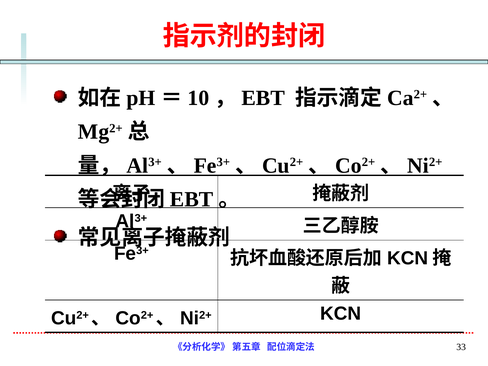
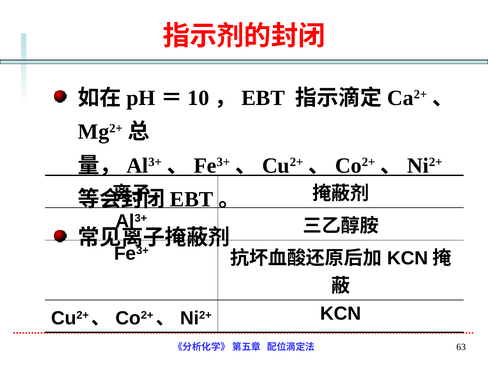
33: 33 -> 63 (461, 347)
